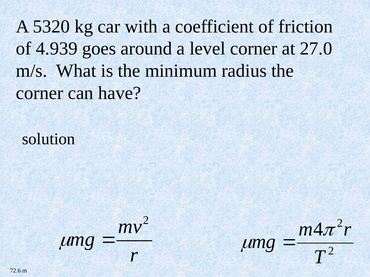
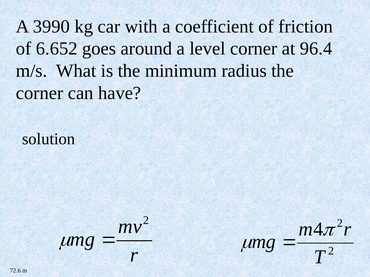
5320: 5320 -> 3990 (51, 27)
4.939: 4.939 -> 6.652 (57, 49)
27.0: 27.0 -> 96.4 (316, 49)
